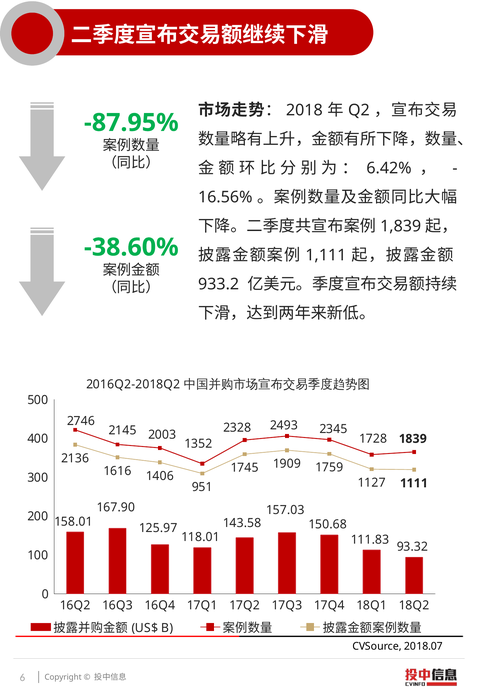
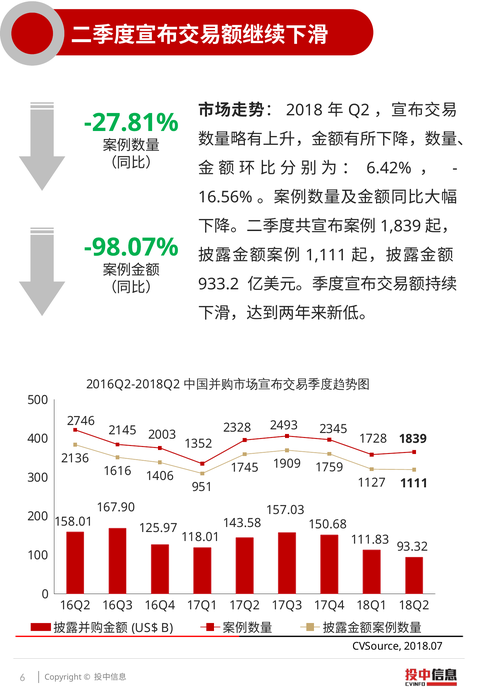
-87.95%: -87.95% -> -27.81% (131, 123)
-38.60%: -38.60% -> -98.07% (131, 247)
